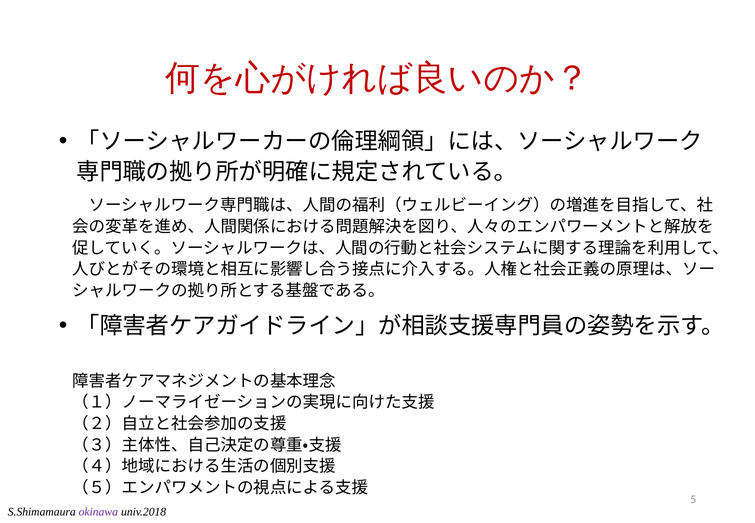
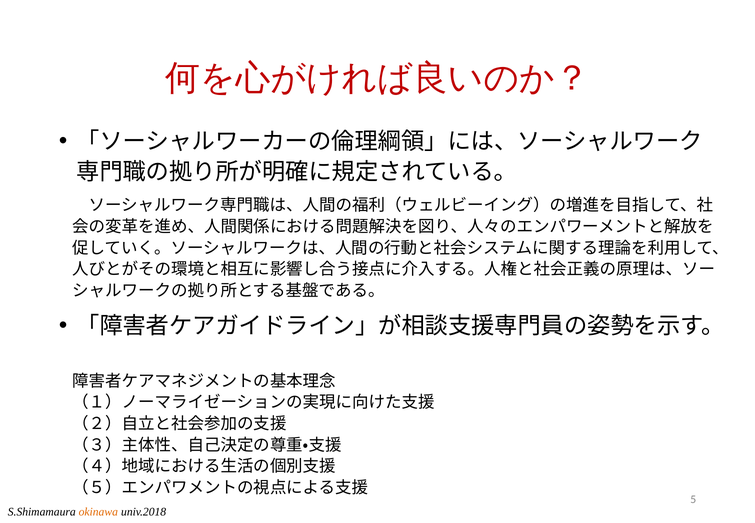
okinawa colour: purple -> orange (98, 512)
